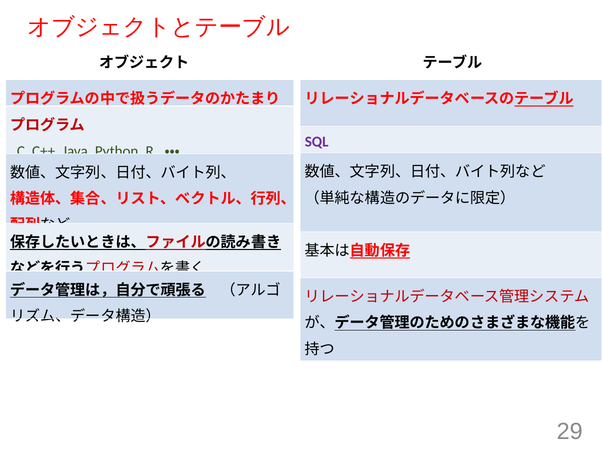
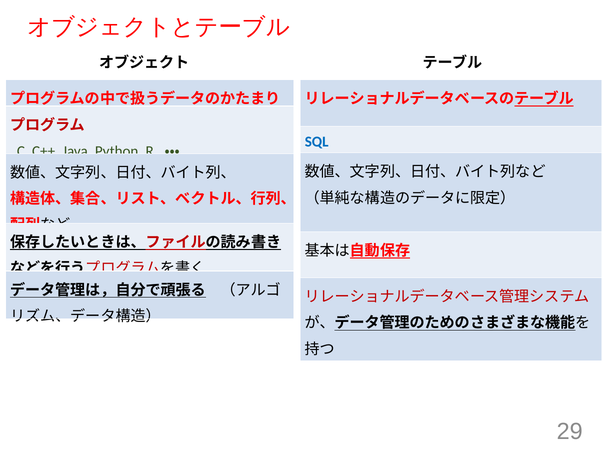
SQL colour: purple -> blue (317, 142)
